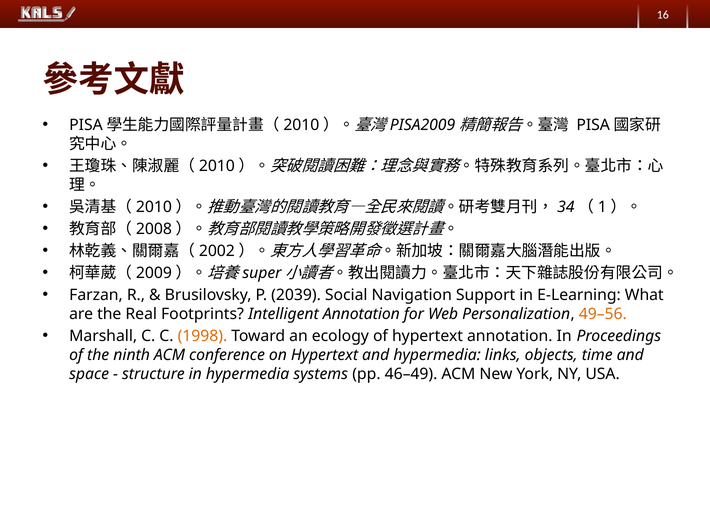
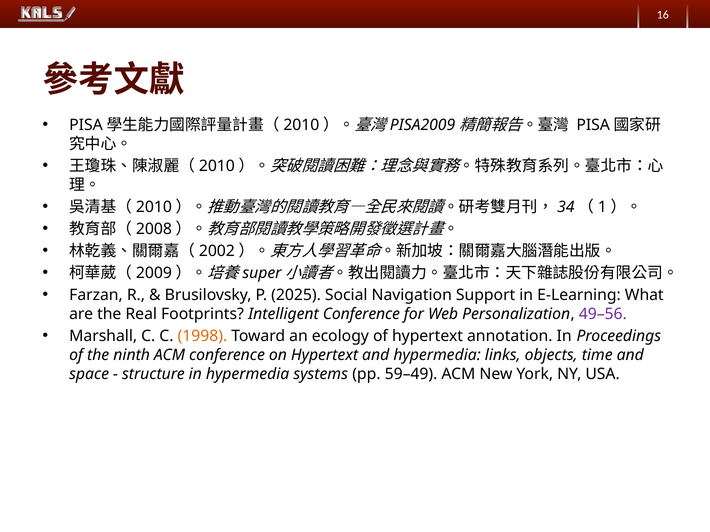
2039: 2039 -> 2025 (296, 295)
Intelligent Annotation: Annotation -> Conference (361, 314)
49–56 colour: orange -> purple (603, 314)
46–49: 46–49 -> 59–49 (411, 374)
